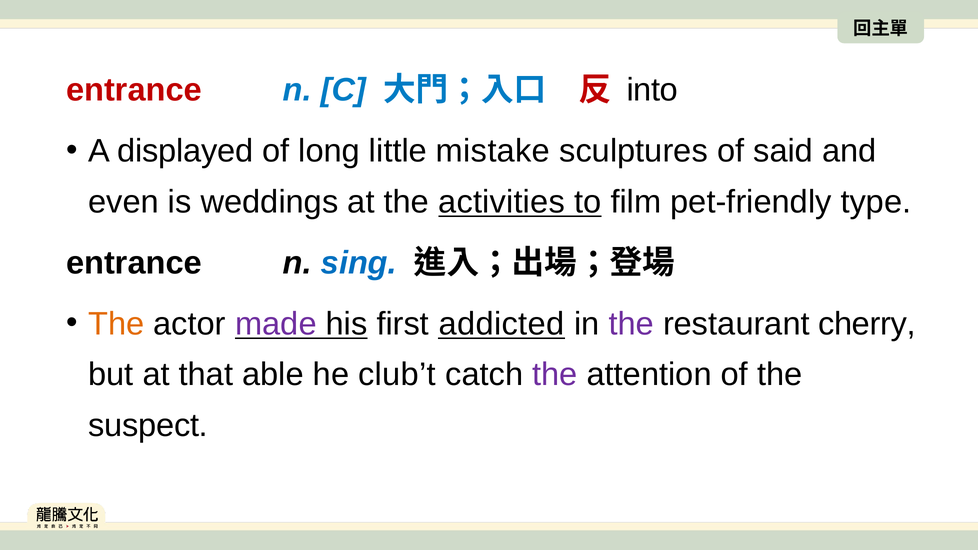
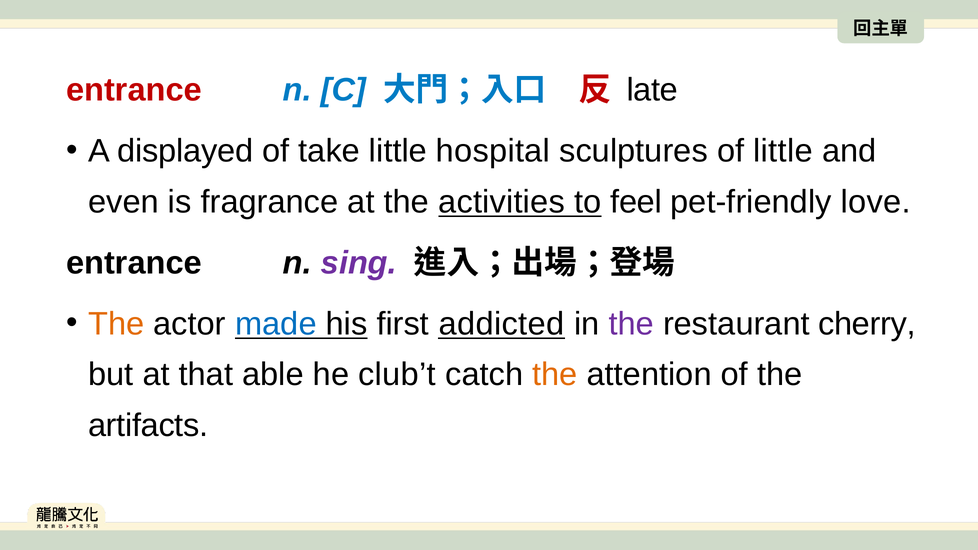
into: into -> late (652, 90)
long: long -> take (329, 151)
mistake: mistake -> hospital (493, 151)
of said: said -> little (783, 151)
weddings: weddings -> fragrance (269, 202)
film: film -> feel (636, 202)
type: type -> love (876, 202)
sing colour: blue -> purple (359, 263)
made colour: purple -> blue (276, 324)
the colour: purple -> orange (555, 375)
suspect: suspect -> artifacts (148, 426)
